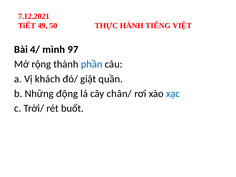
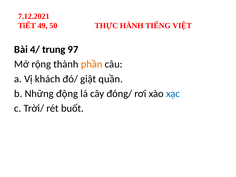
mình: mình -> trung (54, 50)
phần colour: blue -> orange (92, 64)
chân/: chân/ -> đóng/ (119, 94)
